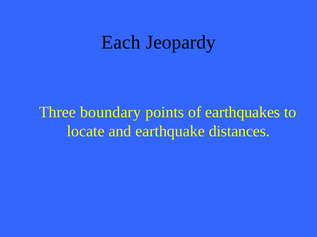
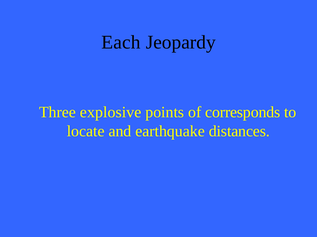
boundary: boundary -> explosive (111, 113)
earthquakes: earthquakes -> corresponds (243, 113)
